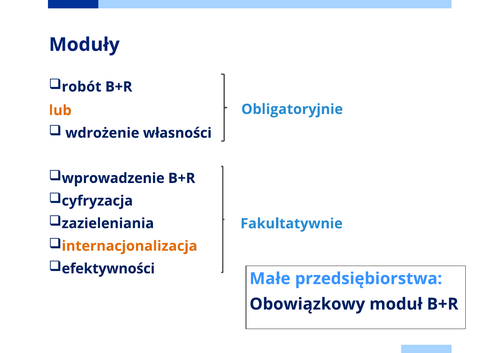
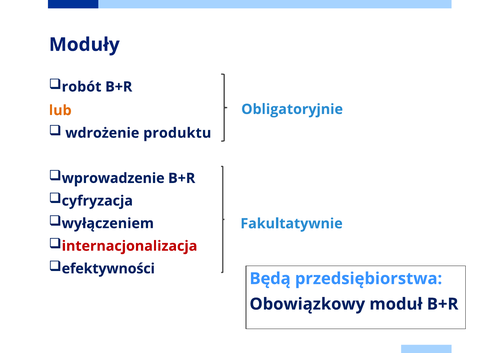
własności: własności -> produktu (177, 133)
zazieleniania: zazieleniania -> wyłączeniem (108, 223)
internacjonalizacja colour: orange -> red (130, 246)
Małe: Małe -> Będą (270, 279)
